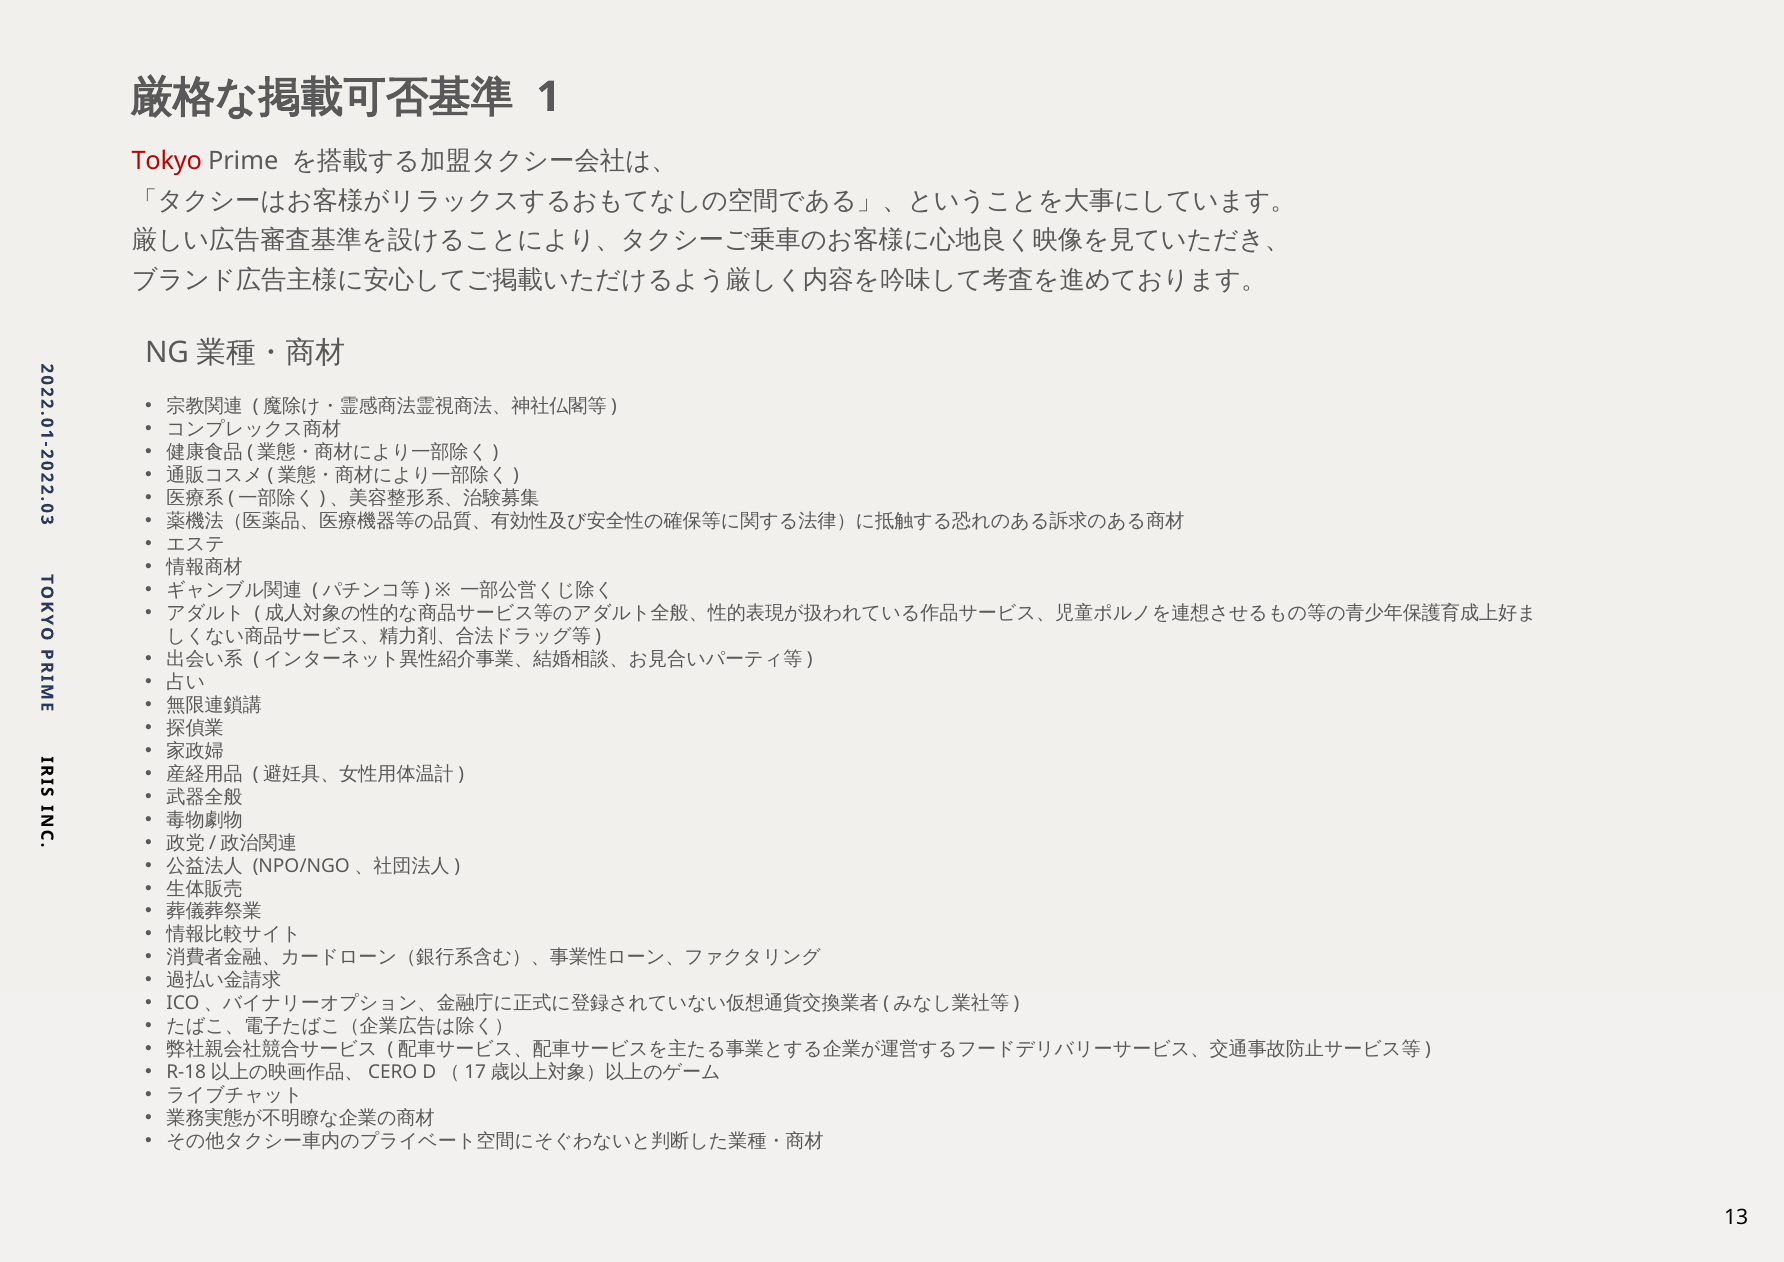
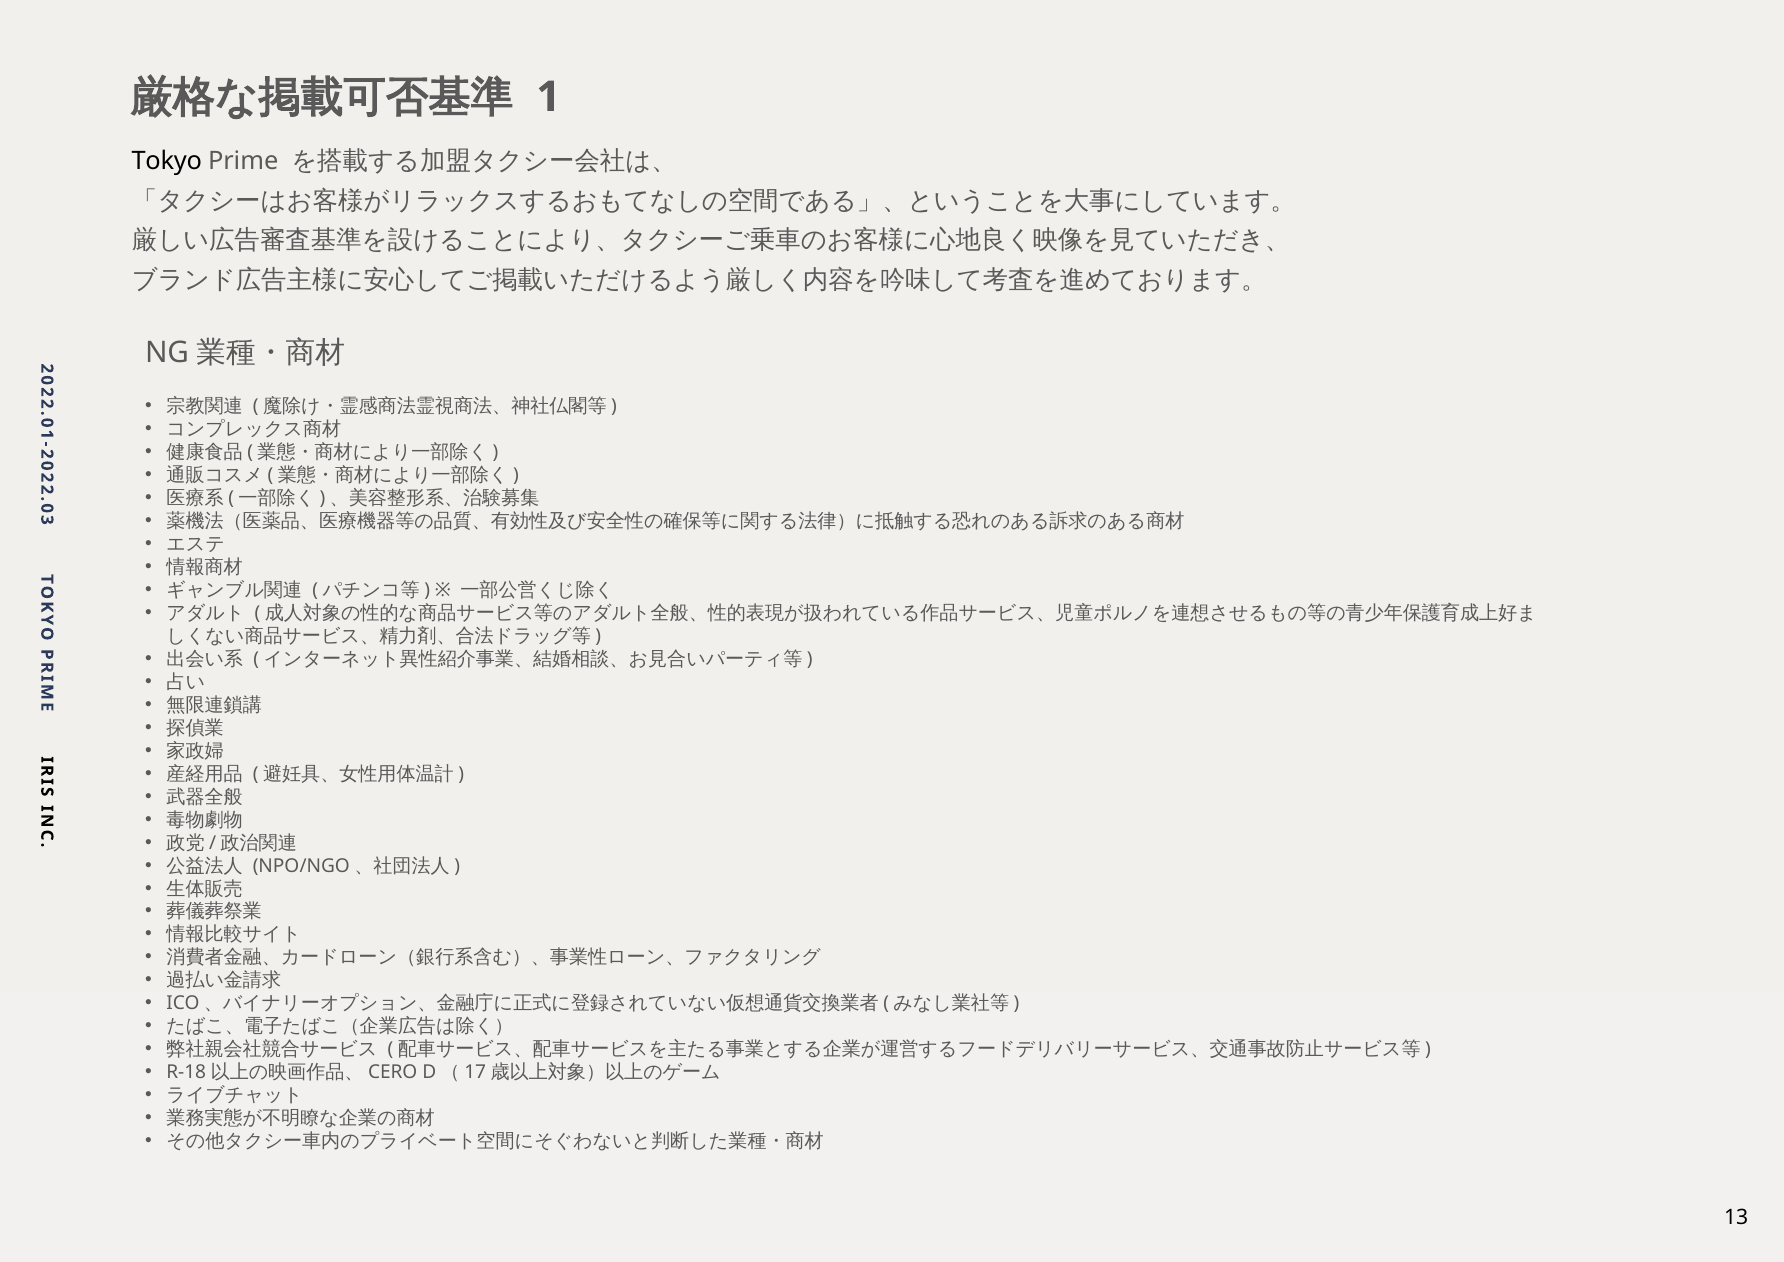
Tokyo colour: red -> black (167, 161)
